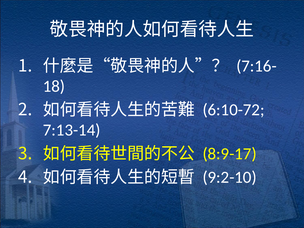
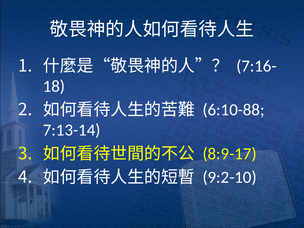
6:10-72: 6:10-72 -> 6:10-88 (234, 110)
